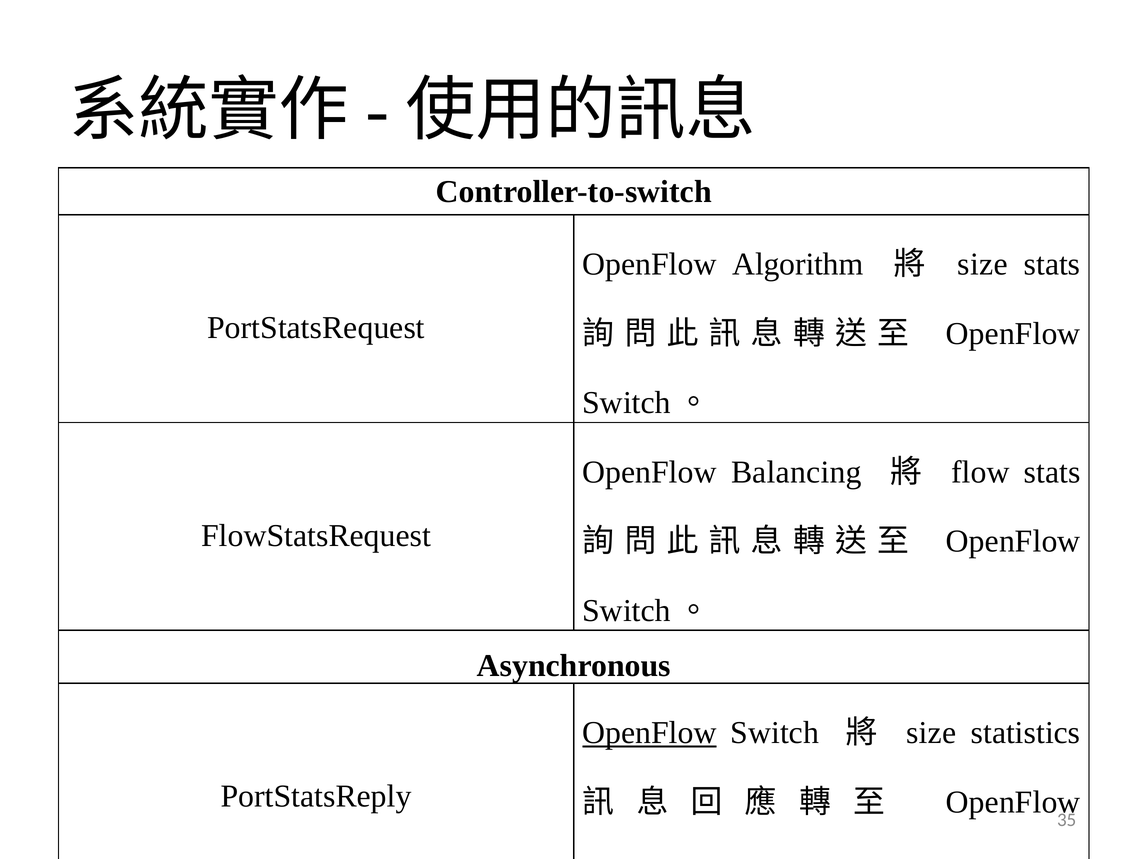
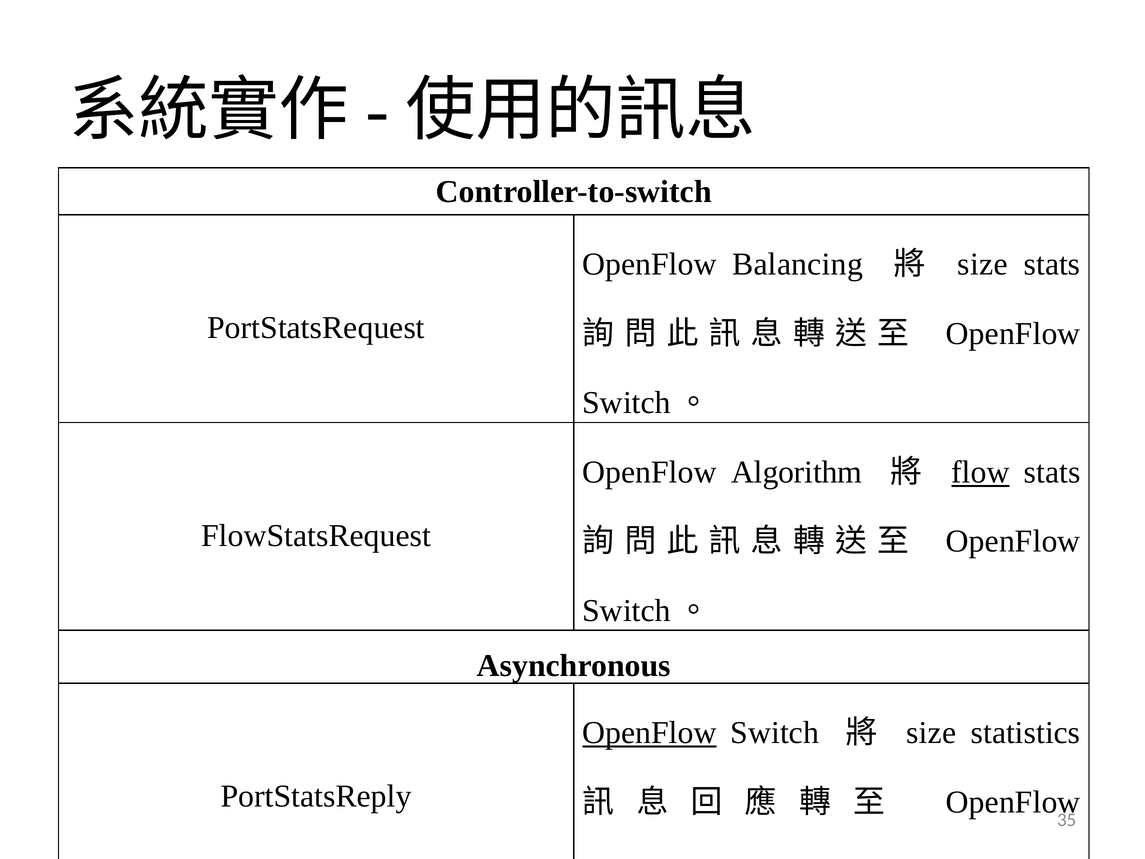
Algorithm: Algorithm -> Balancing (798, 264)
Balancing: Balancing -> Algorithm (797, 472)
flow underline: none -> present (980, 472)
